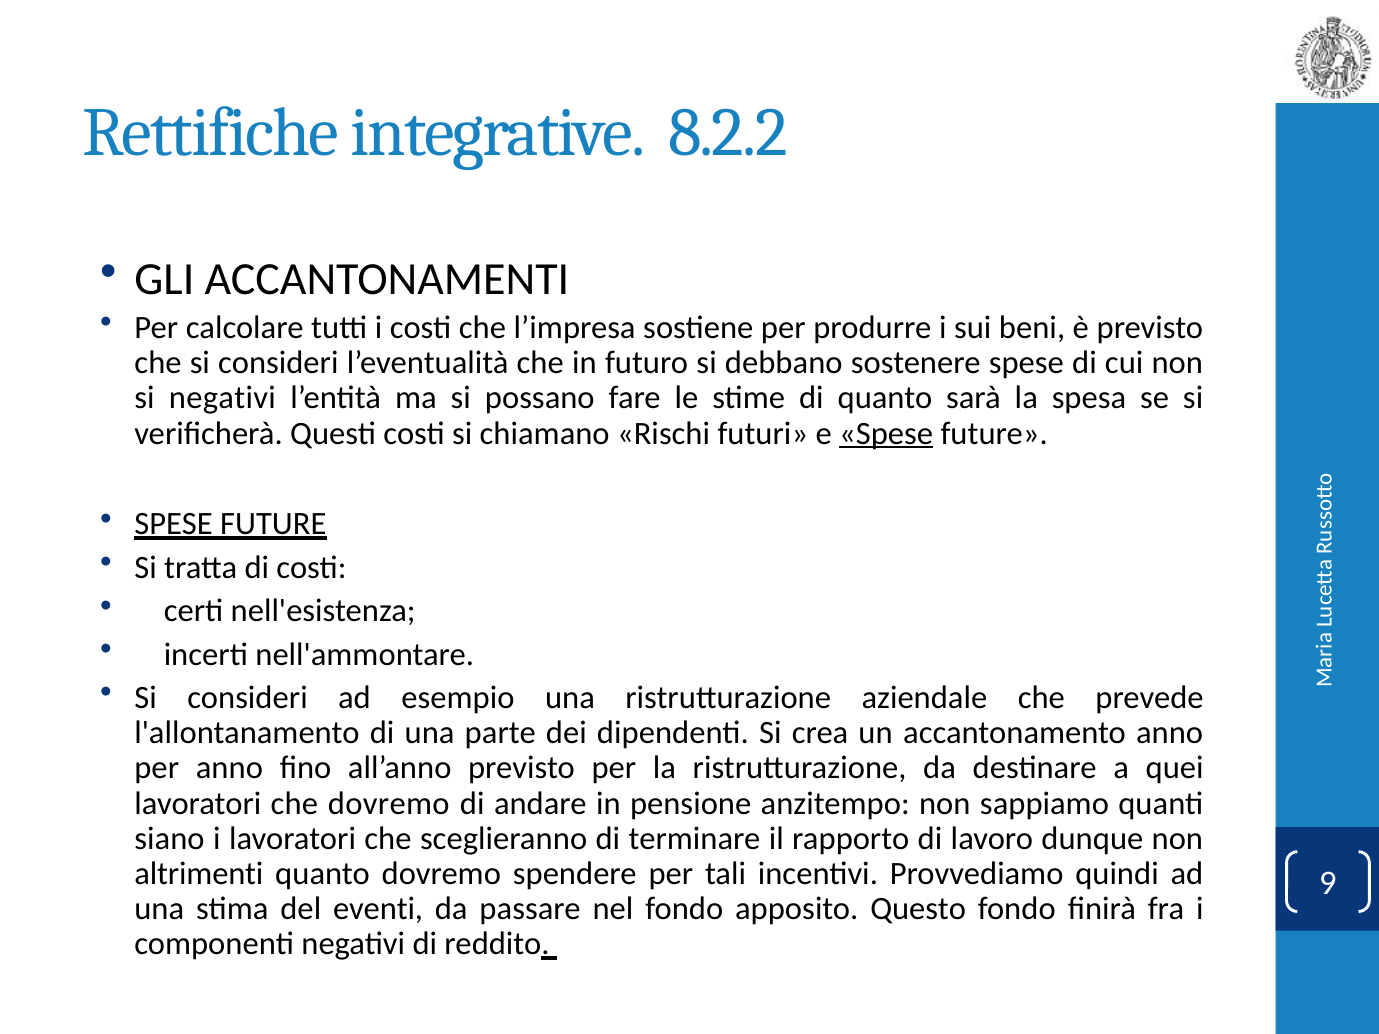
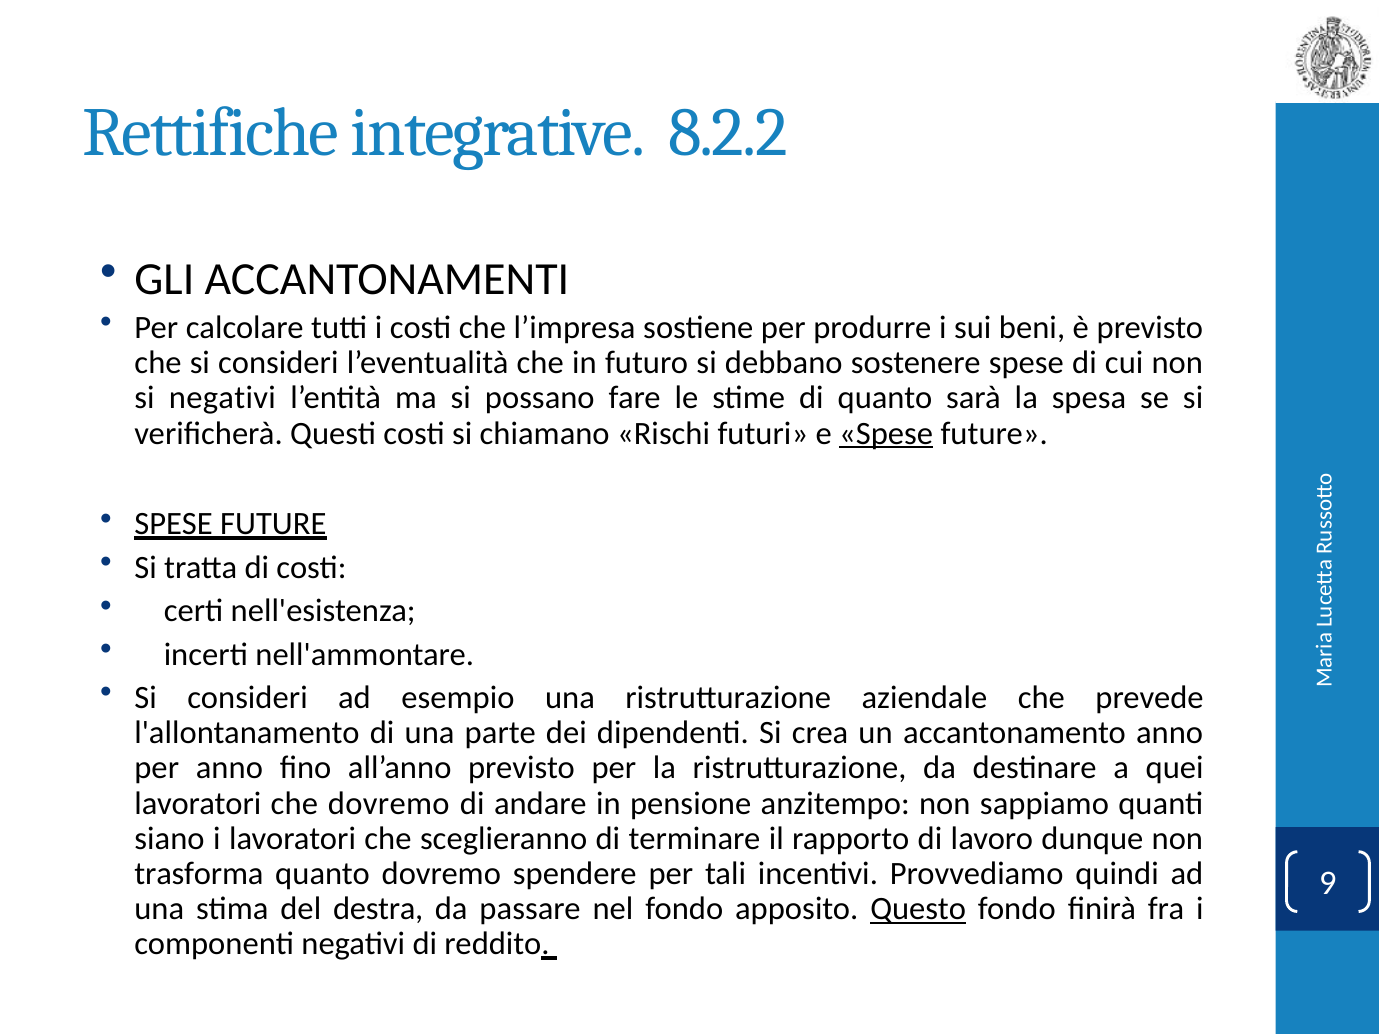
altrimenti: altrimenti -> trasforma (199, 874)
eventi: eventi -> destra (378, 909)
Questo underline: none -> present (918, 909)
